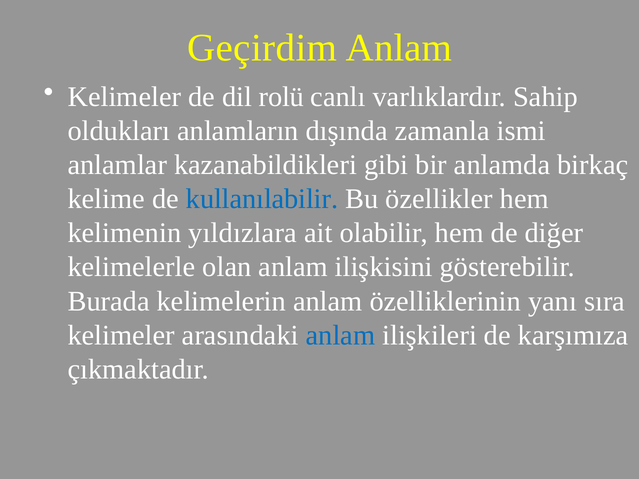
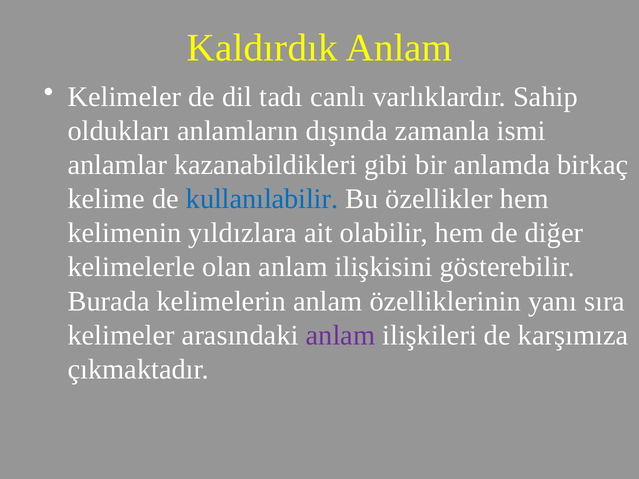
Geçirdim: Geçirdim -> Kaldırdık (262, 48)
rolü: rolü -> tadı (281, 97)
anlam colour: blue -> purple (340, 335)
